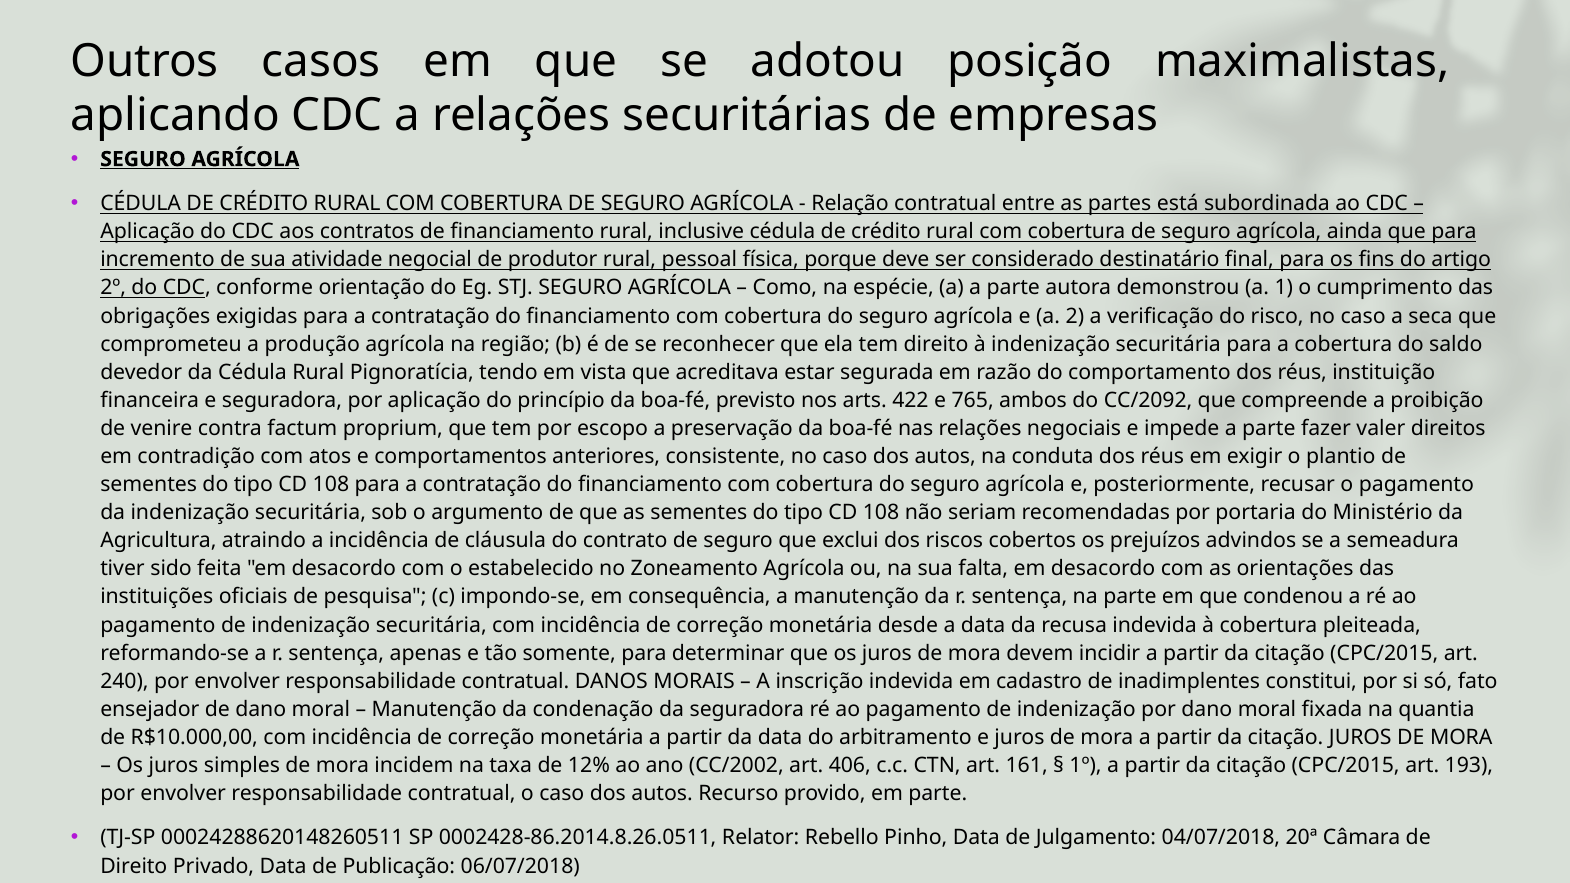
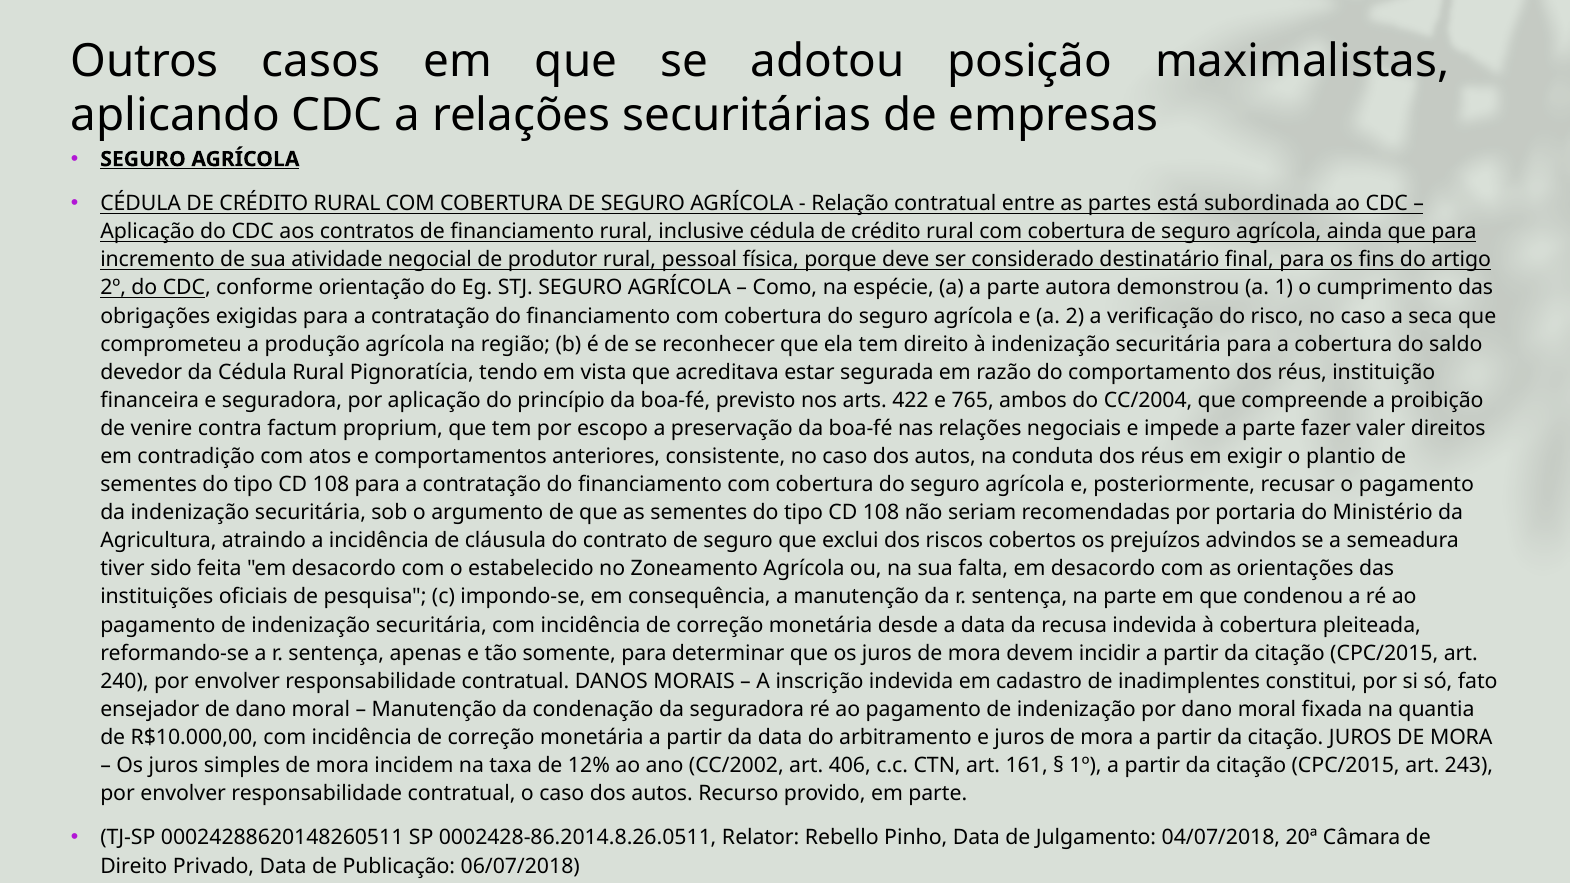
CC/2092: CC/2092 -> CC/2004 (1148, 400)
193: 193 -> 243 (1469, 766)
